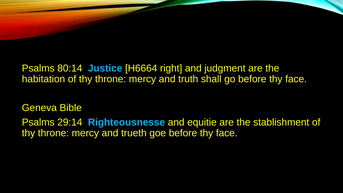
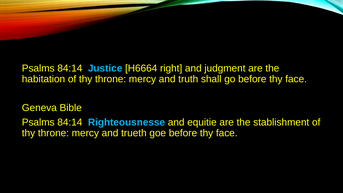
80:14: 80:14 -> 84:14 (70, 68)
29:14: 29:14 -> 84:14 (70, 122)
